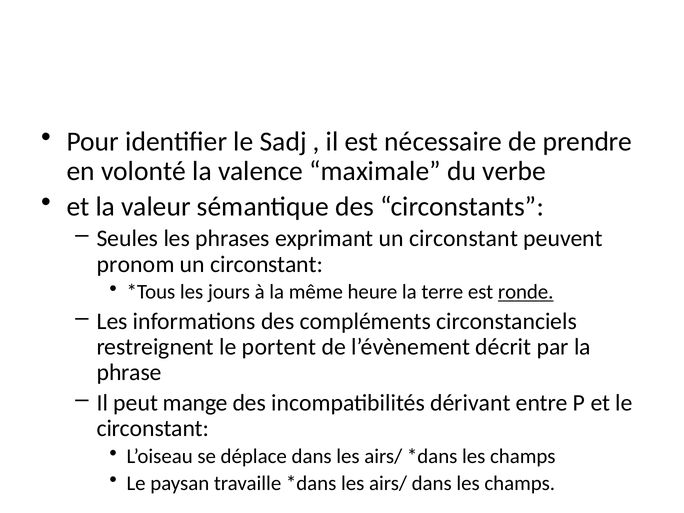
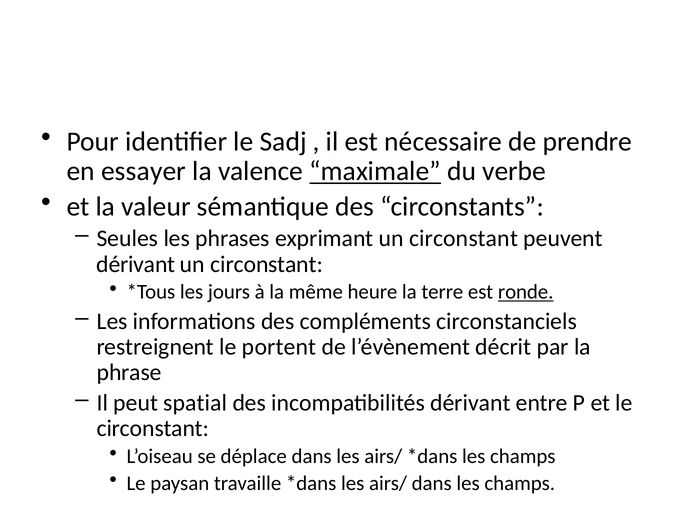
volonté: volonté -> essayer (144, 171)
maximale underline: none -> present (375, 171)
pronom: pronom -> dérivant (136, 264)
mange: mange -> spatial (195, 403)
